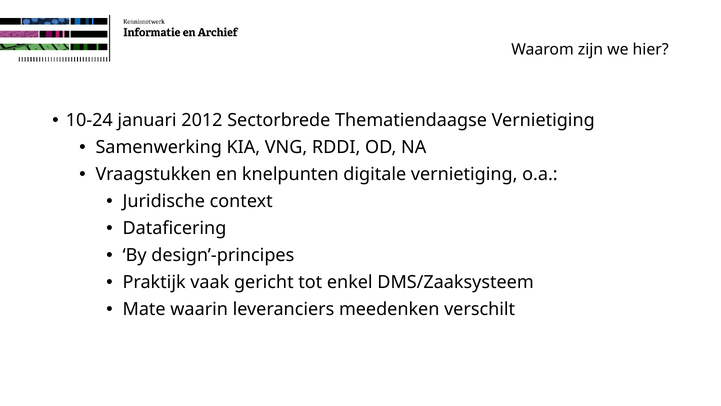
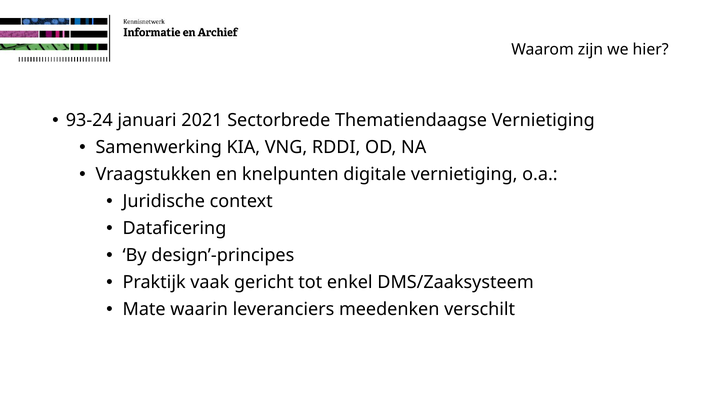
10-24: 10-24 -> 93-24 (89, 120)
2012: 2012 -> 2021 (202, 120)
